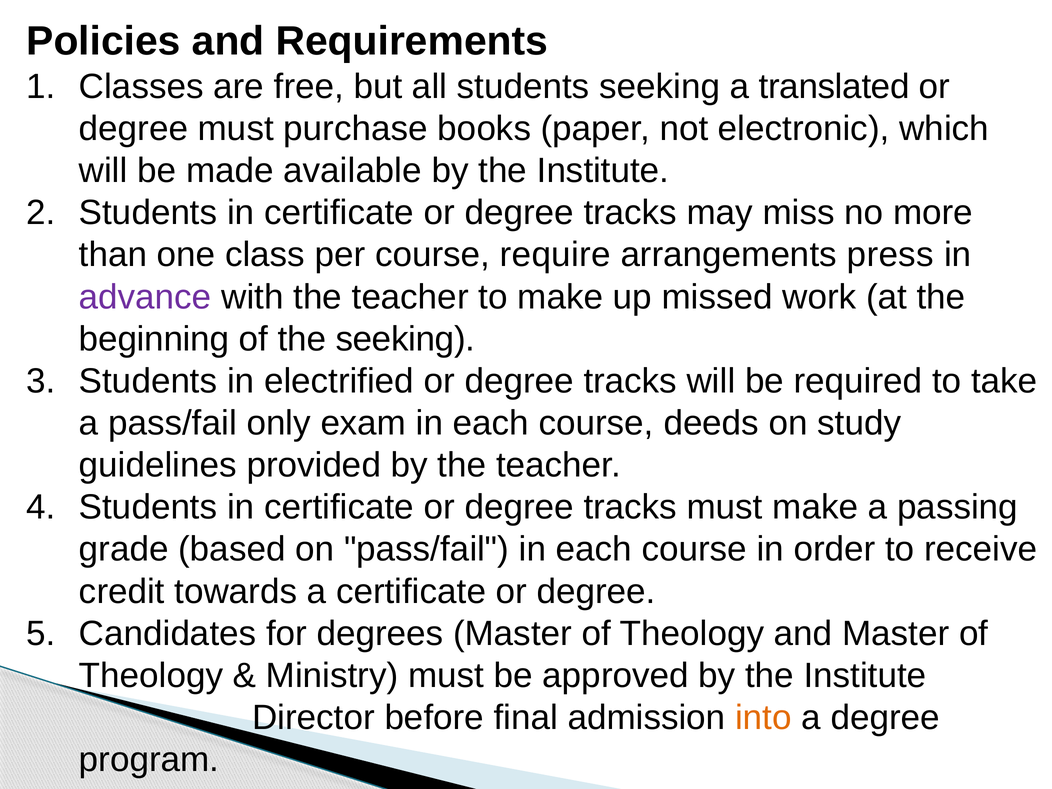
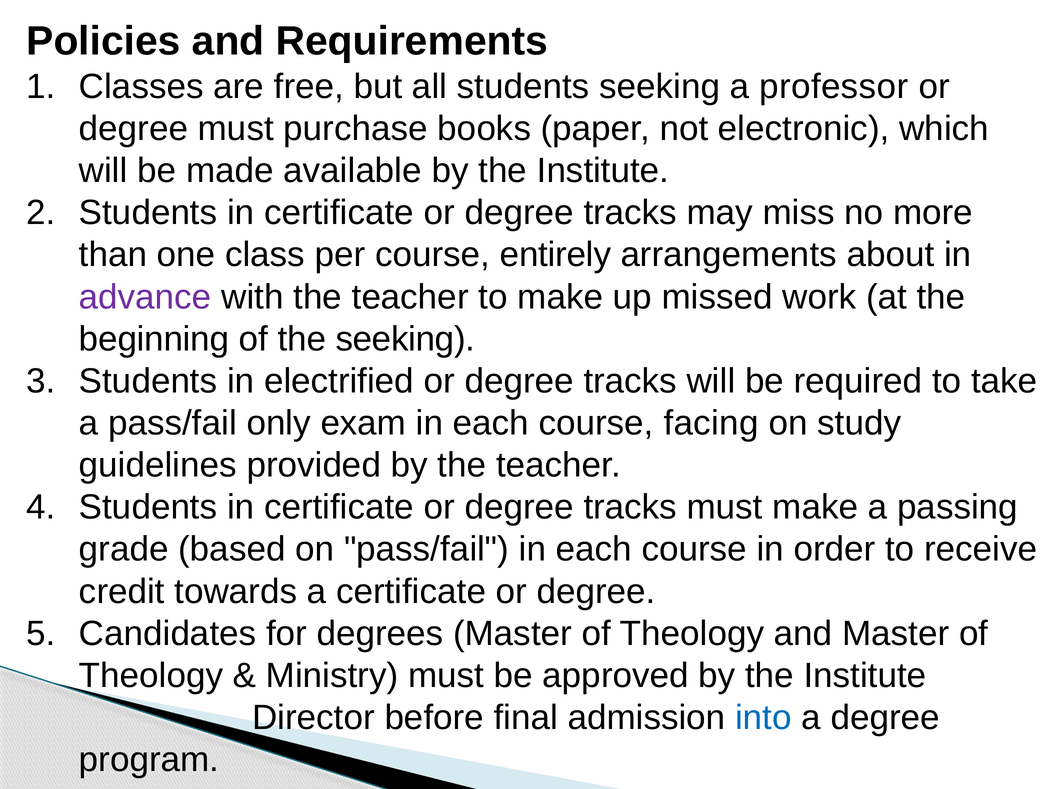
translated: translated -> professor (834, 87)
require: require -> entirely (555, 255)
press: press -> about (890, 255)
deeds: deeds -> facing (711, 423)
into colour: orange -> blue (763, 718)
